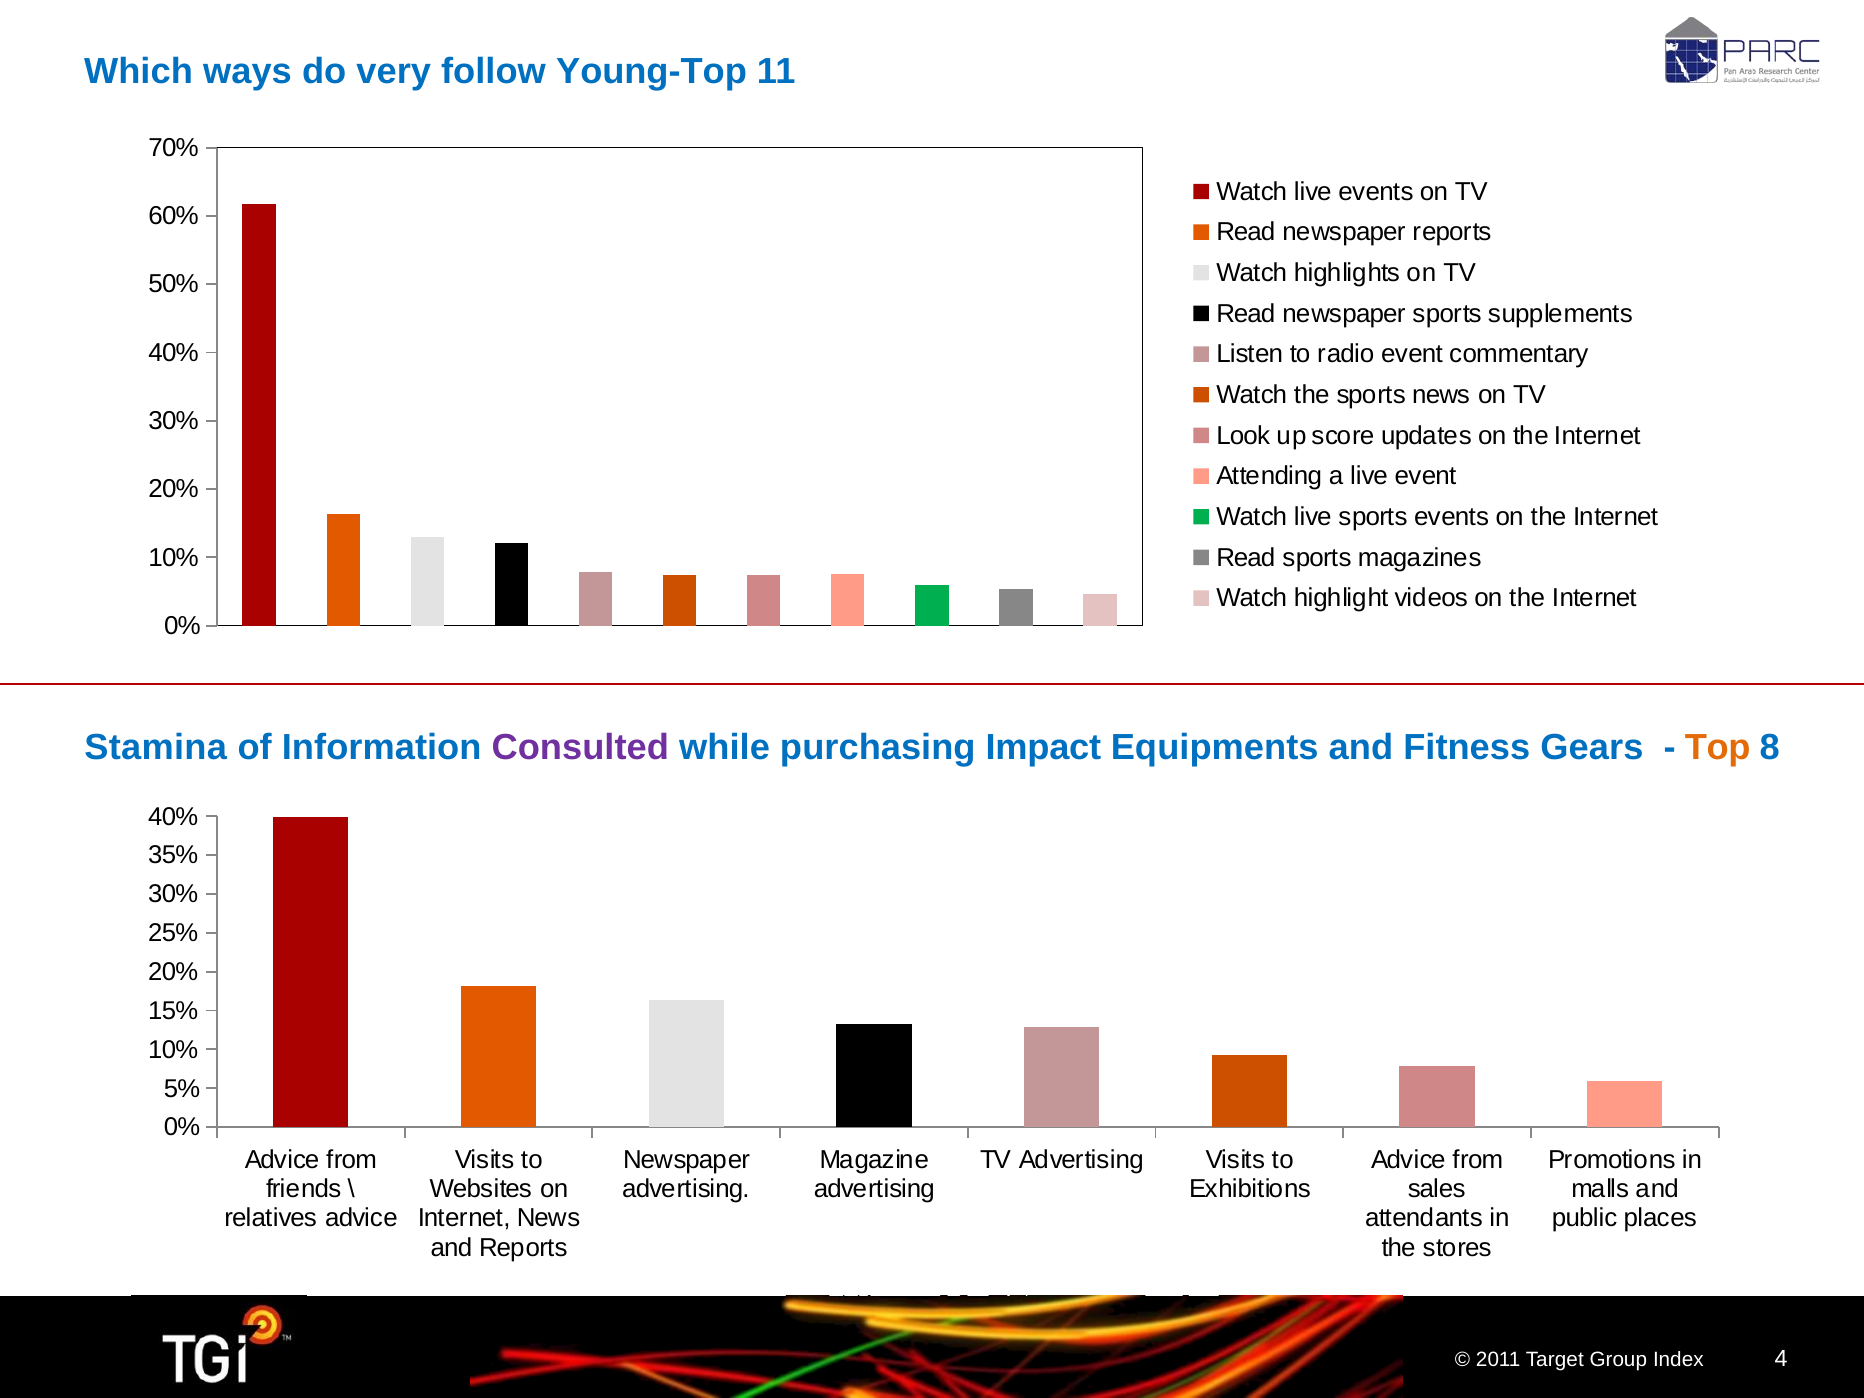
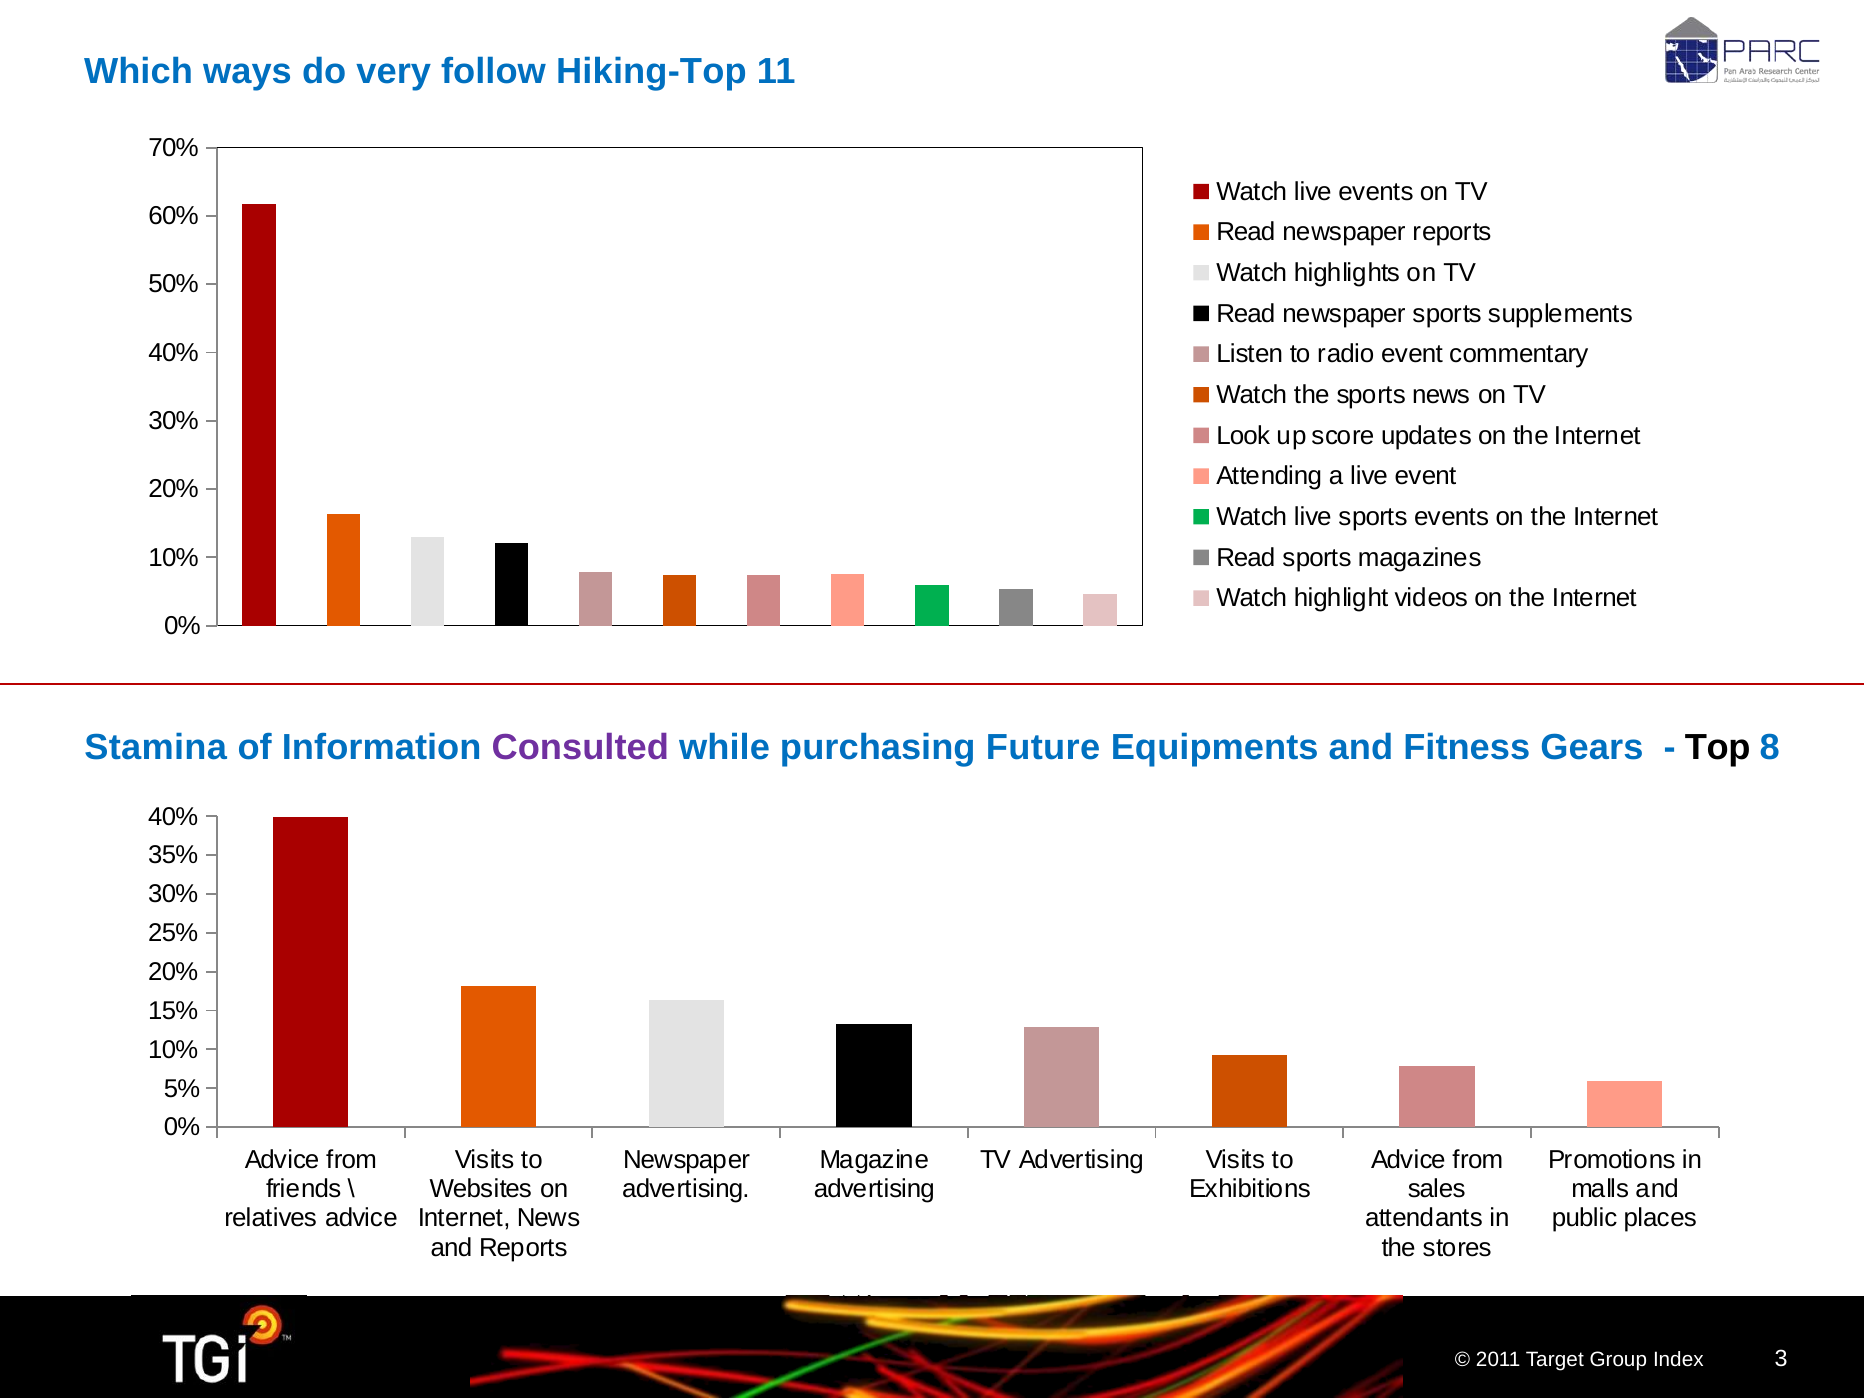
Young-Top: Young-Top -> Hiking-Top (651, 72)
Impact: Impact -> Future (1043, 747)
Top colour: orange -> black (1718, 747)
4: 4 -> 3 (1781, 1358)
